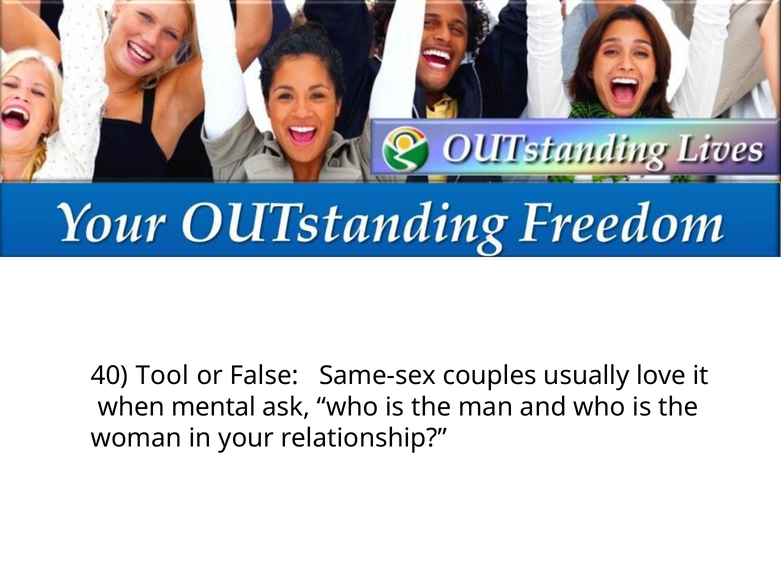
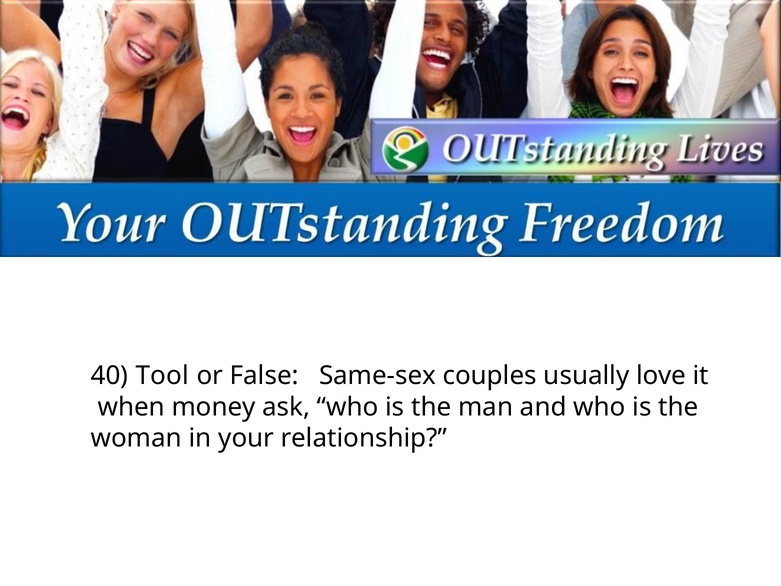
mental: mental -> money (214, 407)
